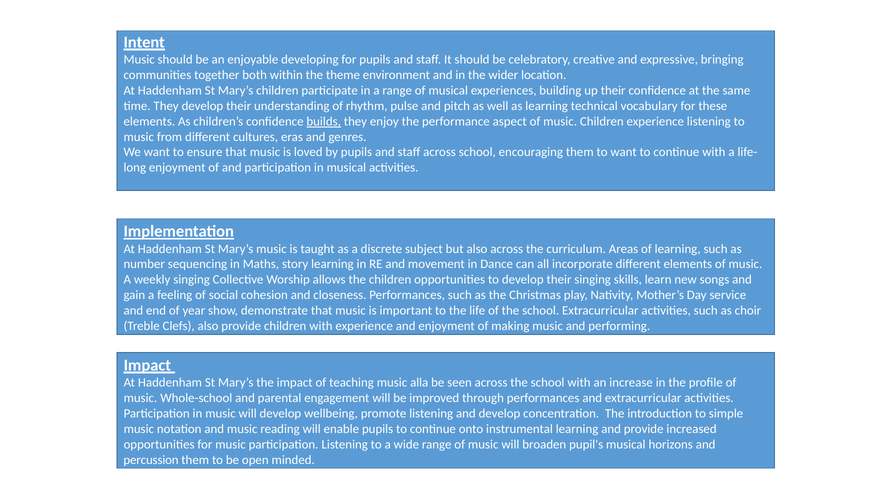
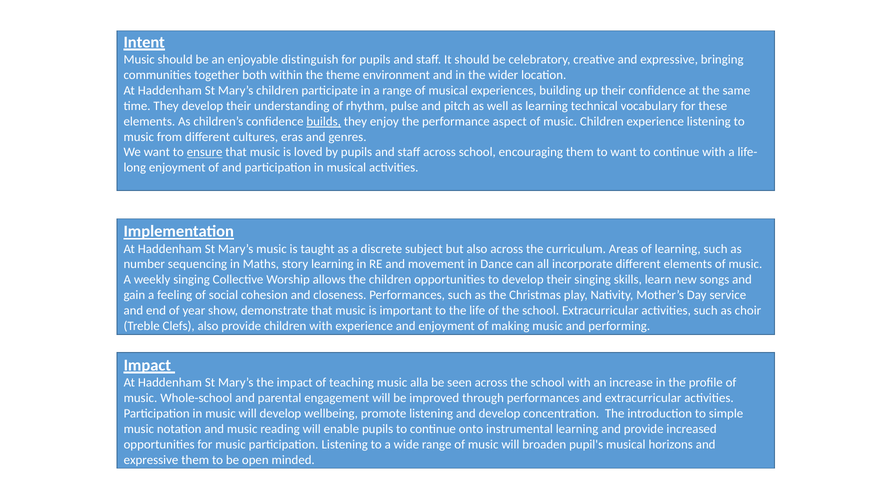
developing: developing -> distinguish (310, 60)
ensure underline: none -> present (205, 152)
percussion: percussion -> expressive (151, 460)
